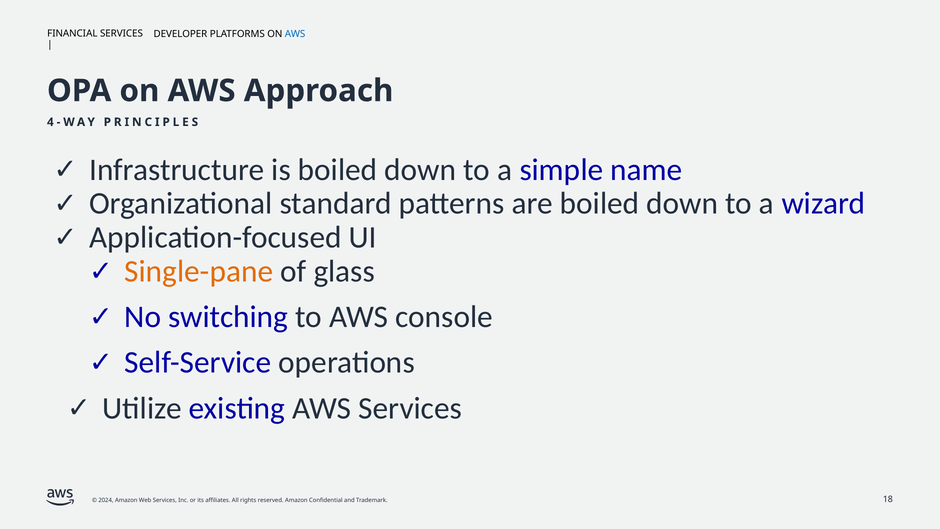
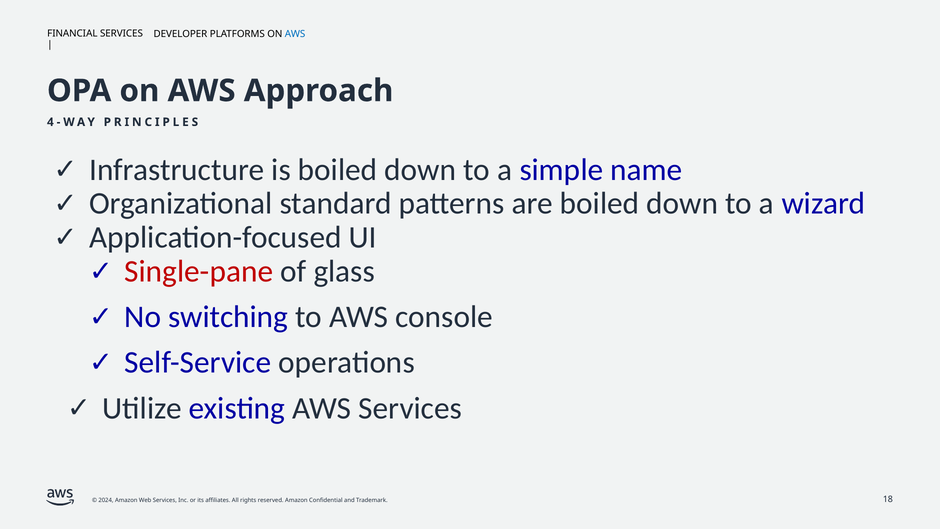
Single-pane colour: orange -> red (199, 271)
